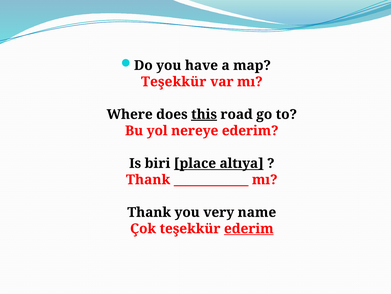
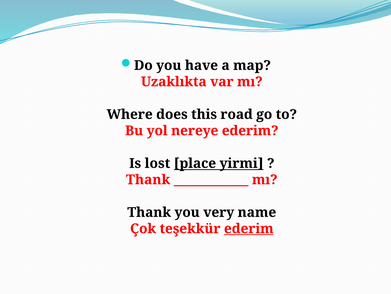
Teşekkür: Teşekkür -> Uzaklıkta (174, 82)
this underline: present -> none (204, 114)
biri: biri -> lost (157, 163)
altıya: altıya -> yirmi (242, 163)
